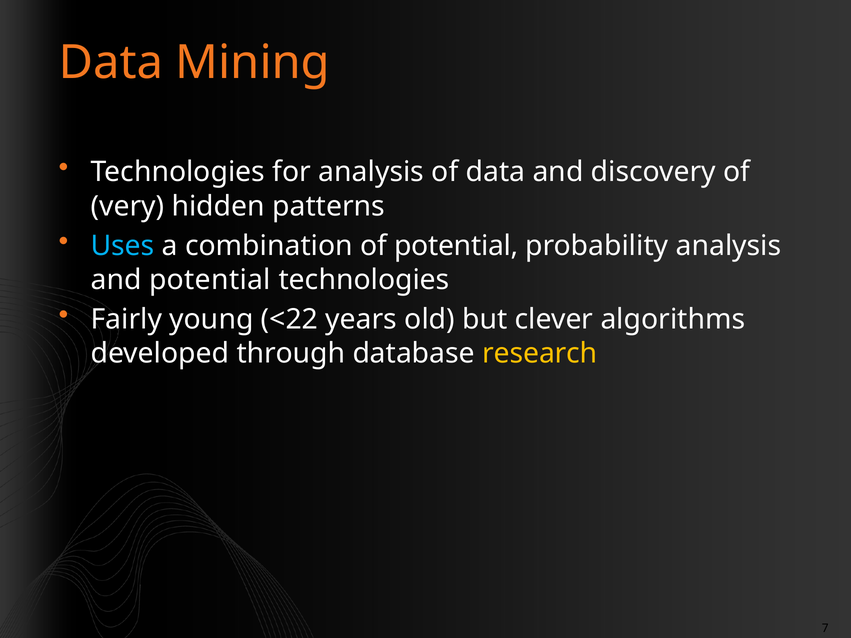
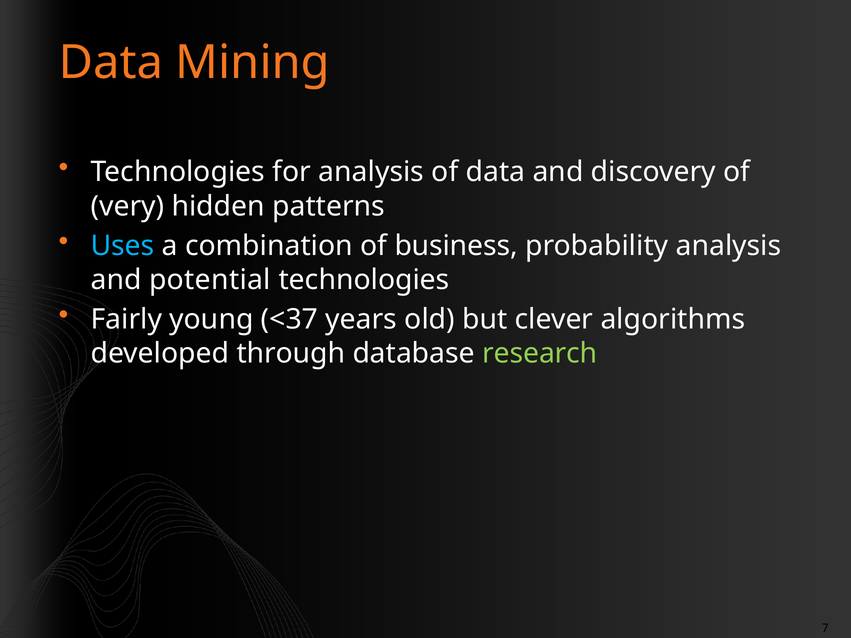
of potential: potential -> business (456, 246)
<22: <22 -> <37 (289, 320)
research colour: yellow -> light green (540, 354)
